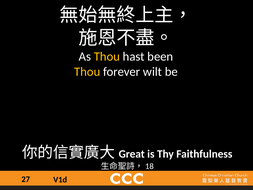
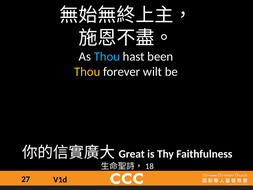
Thou colour: yellow -> light blue (107, 56)
